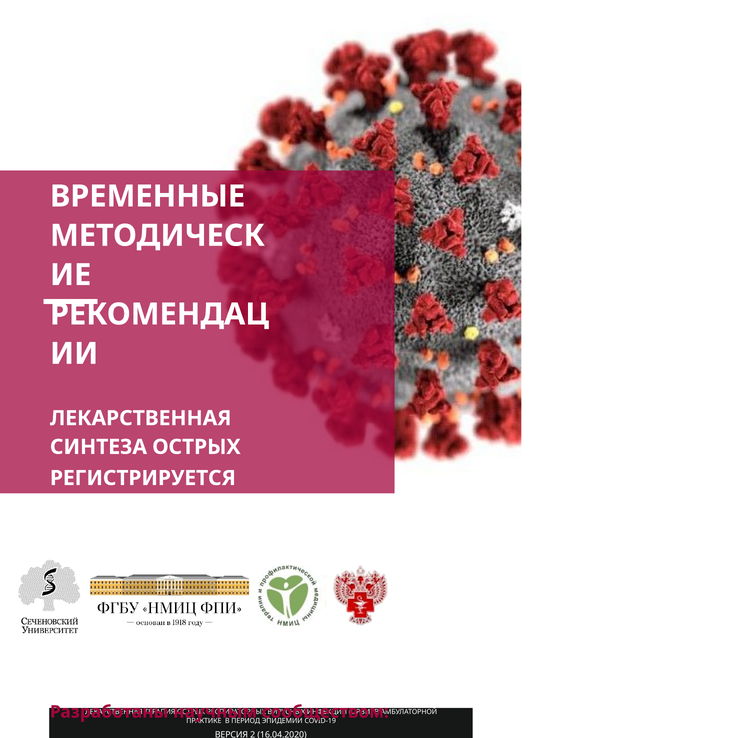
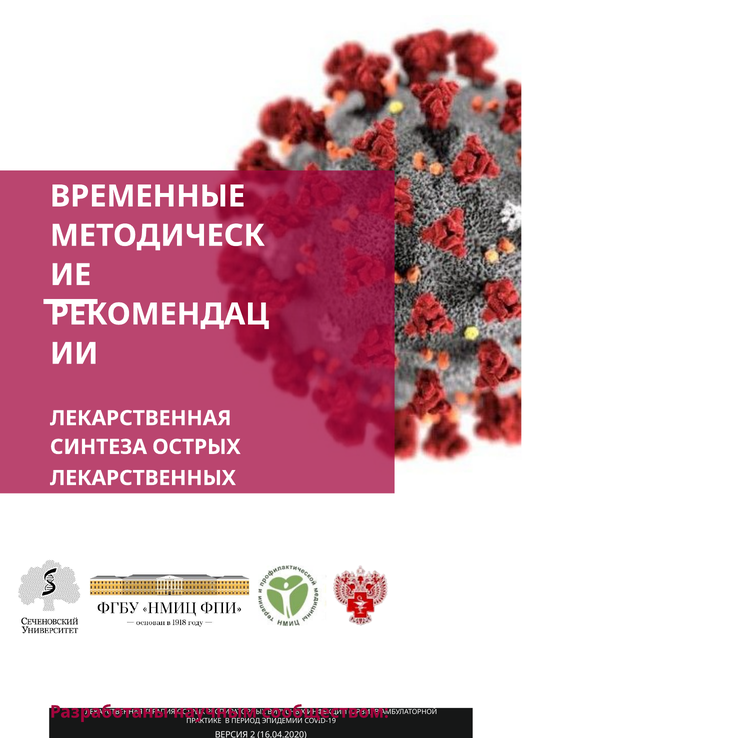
РЕГИСТРИРУЕТСЯ: РЕГИСТРИРУЕТСЯ -> ЛЕКАРСТВЕННЫХ (143, 478)
